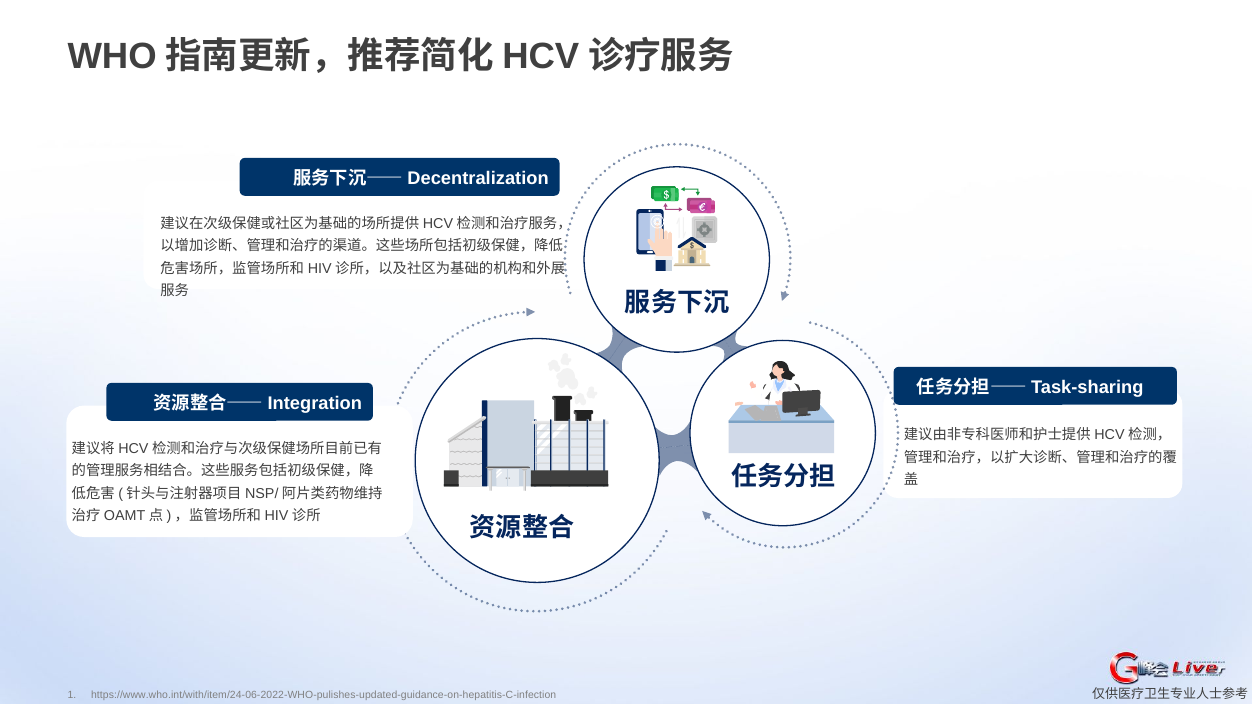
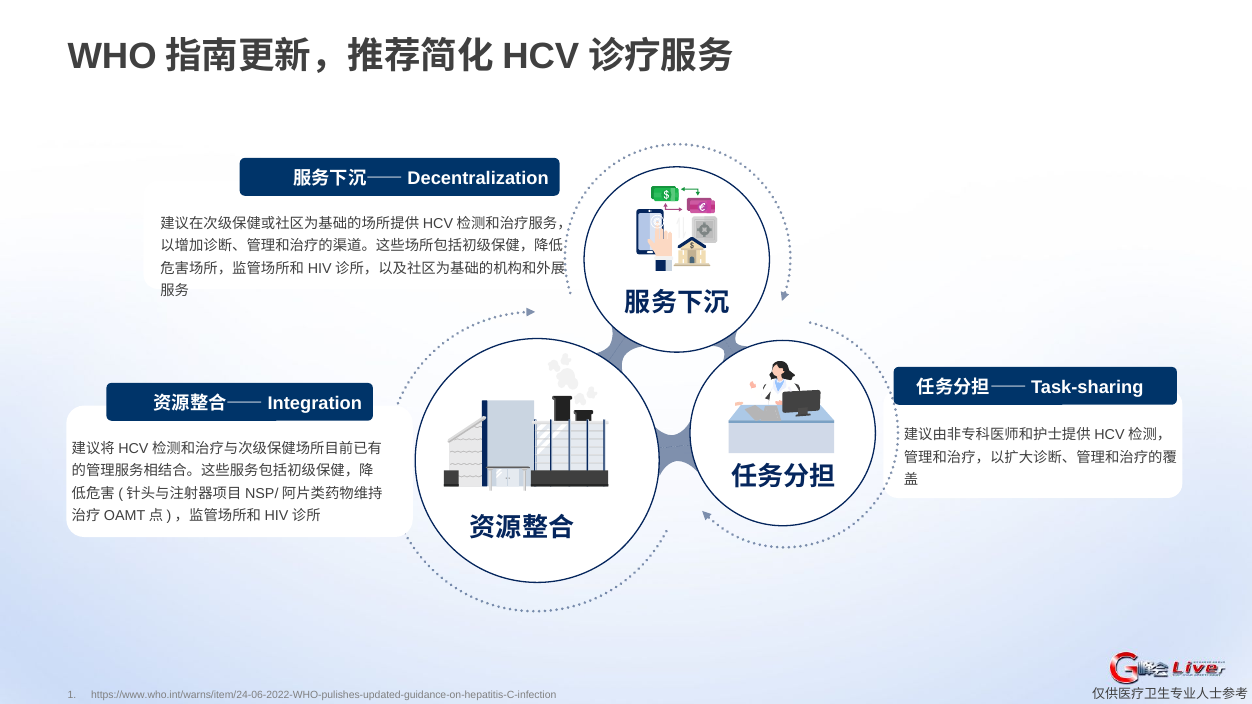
https://www.who.int/with/item/24-06-2022-WHO-pulishes-updated-guidance-on-hepatitis-C-infection: https://www.who.int/with/item/24-06-2022-WHO-pulishes-updated-guidance-on-hepatitis-C-infection -> https://www.who.int/warns/item/24-06-2022-WHO-pulishes-updated-guidance-on-hepatitis-C-infection (324, 695)
